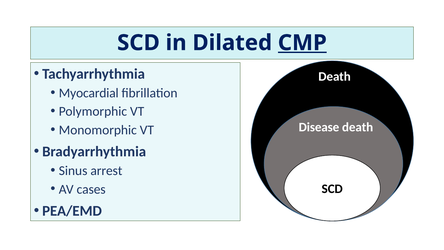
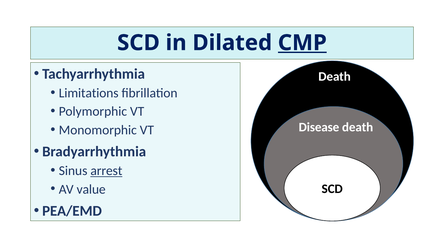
Myocardial: Myocardial -> Limitations (89, 93)
arrest underline: none -> present (106, 171)
cases: cases -> value (91, 189)
